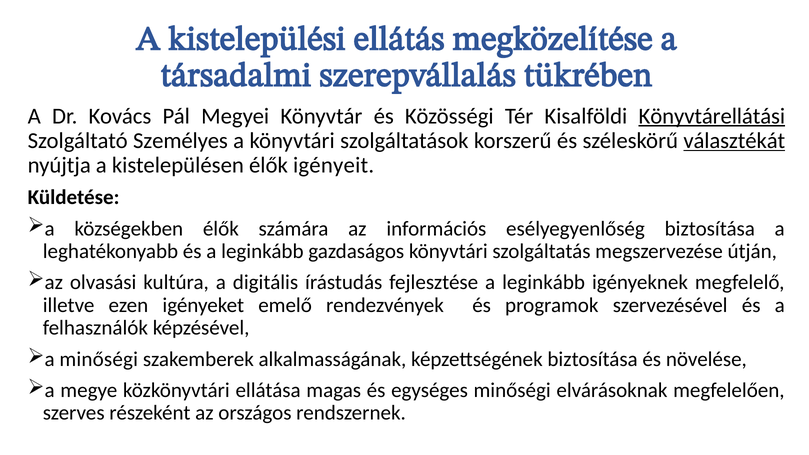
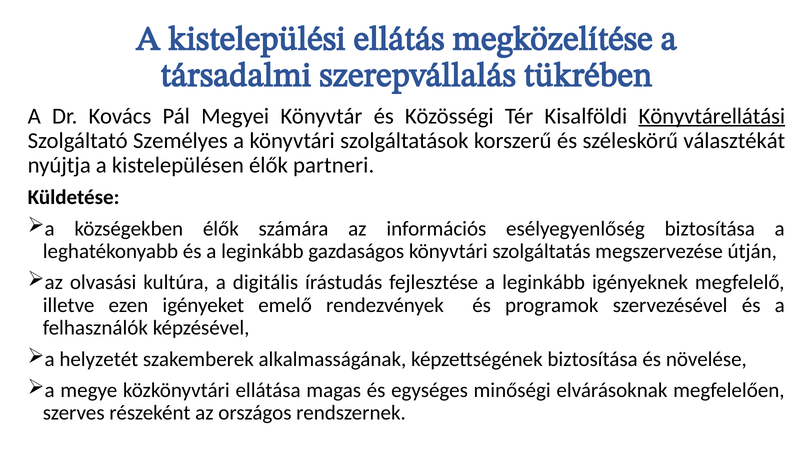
választékát underline: present -> none (734, 141)
igényeit: igényeit -> partneri (334, 165)
a minőségi: minőségi -> helyzetét (99, 359)
